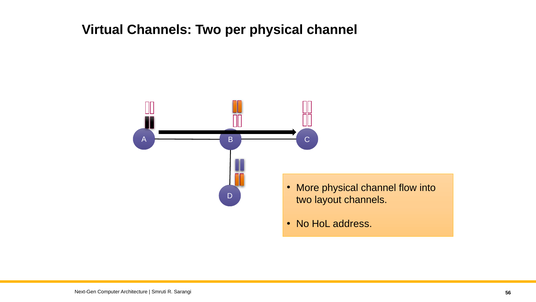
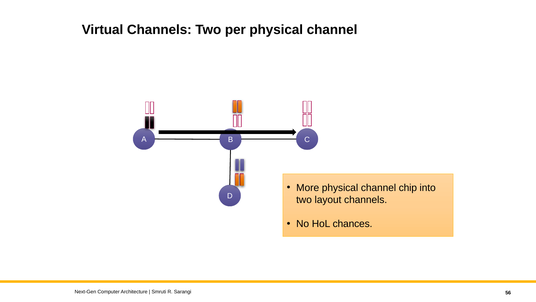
flow: flow -> chip (408, 187)
address: address -> chances (353, 224)
